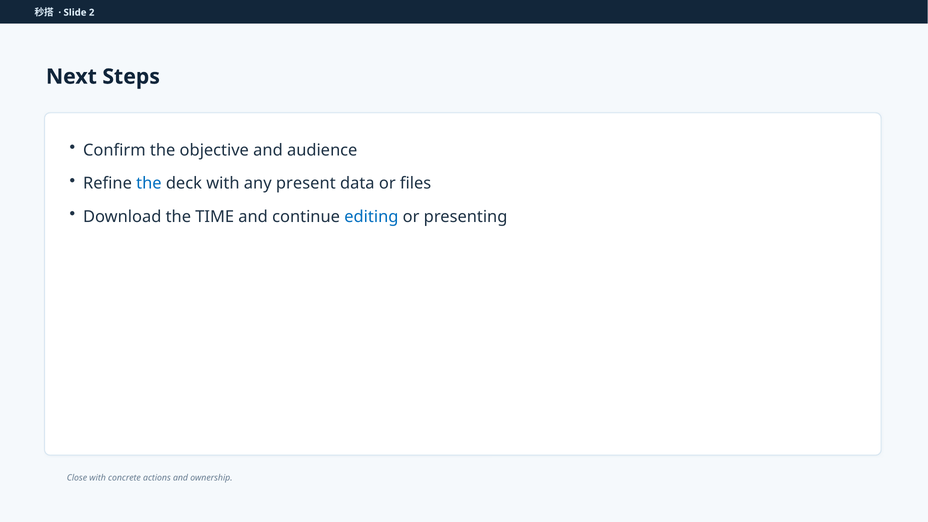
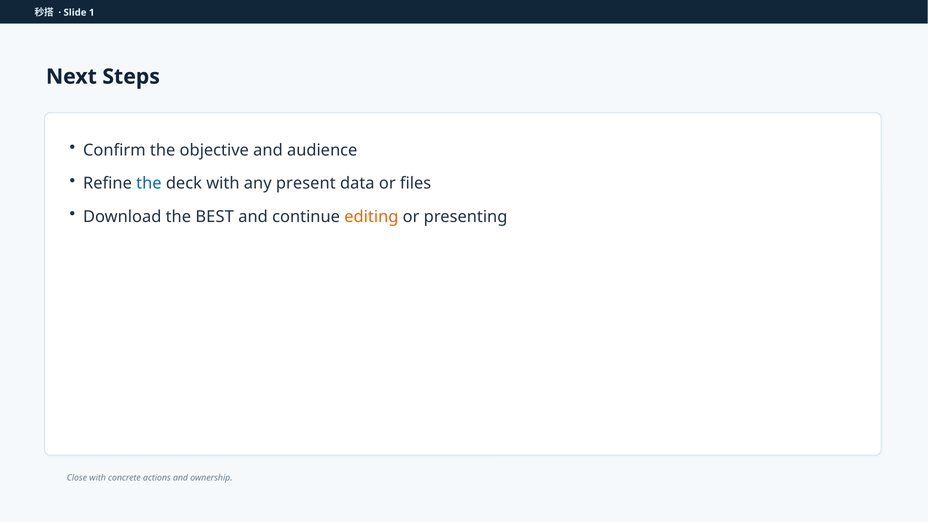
2: 2 -> 1 (92, 12)
TIME: TIME -> BEST (215, 217)
editing colour: blue -> orange (371, 217)
